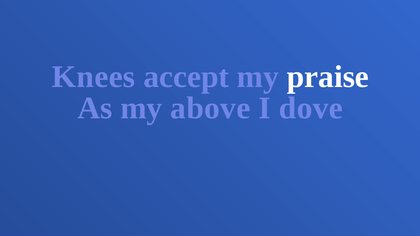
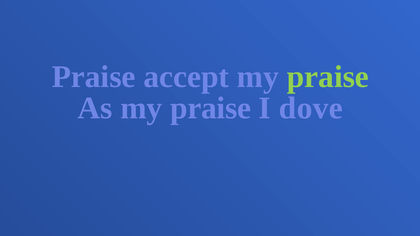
Knees: Knees -> Praise (94, 77)
praise colour: white -> light green (328, 77)
As my above: above -> praise (211, 108)
